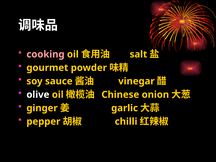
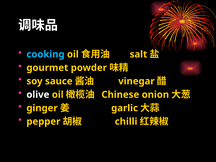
cooking colour: pink -> light blue (45, 54)
